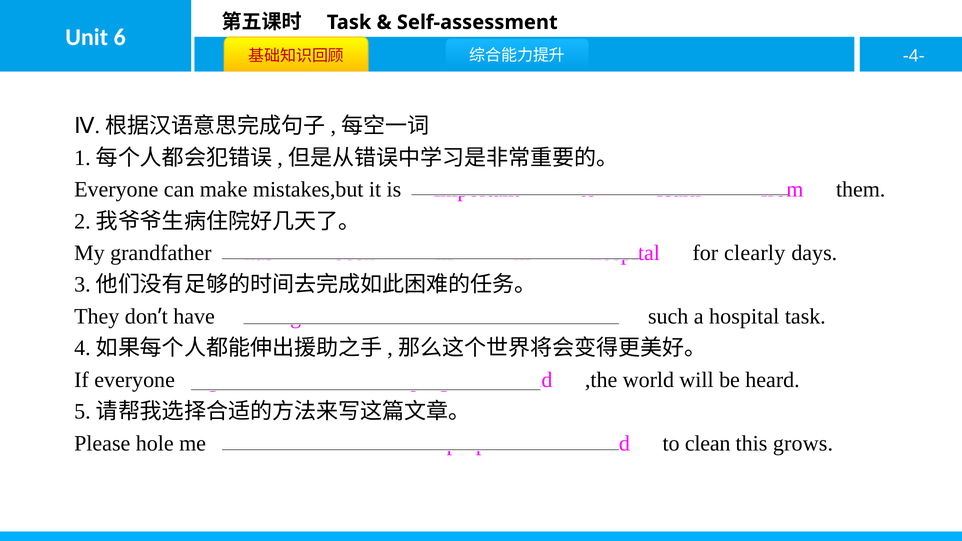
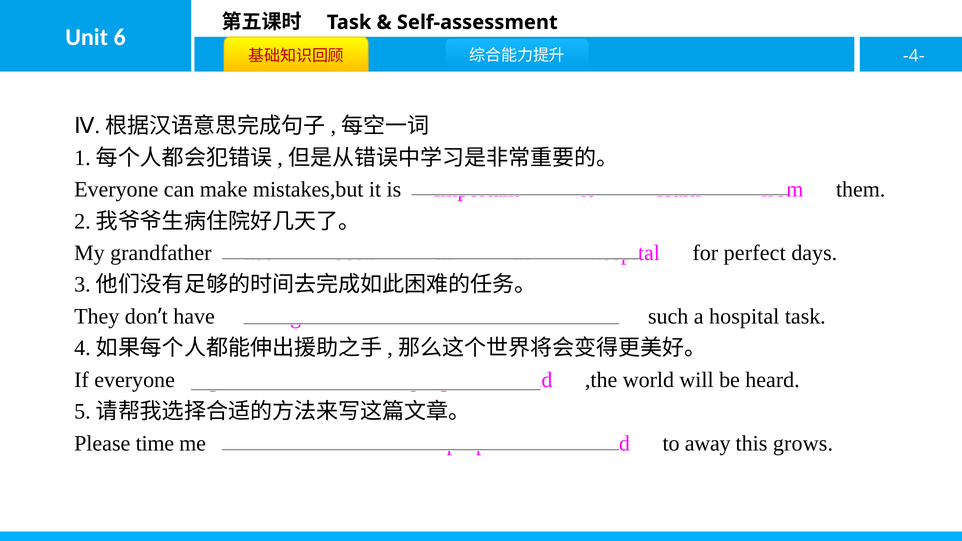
clearly: clearly -> perfect (755, 253)
Please hole: hole -> time (155, 443)
clean: clean -> away (708, 443)
